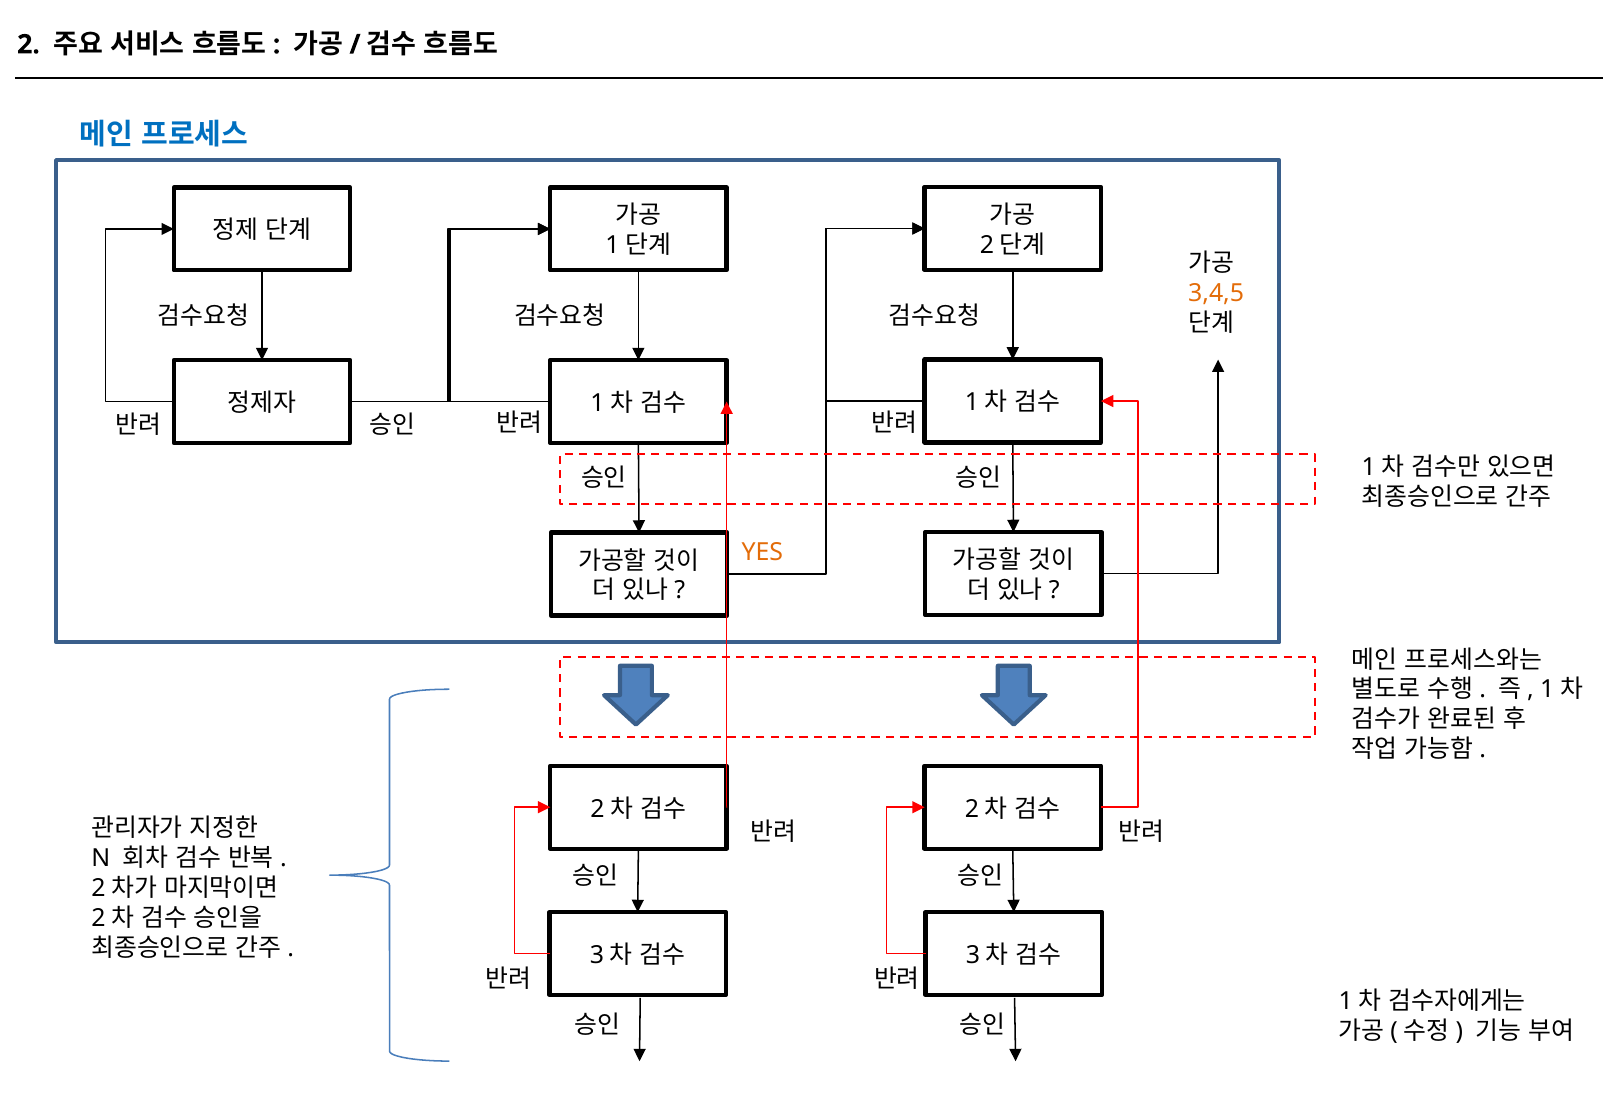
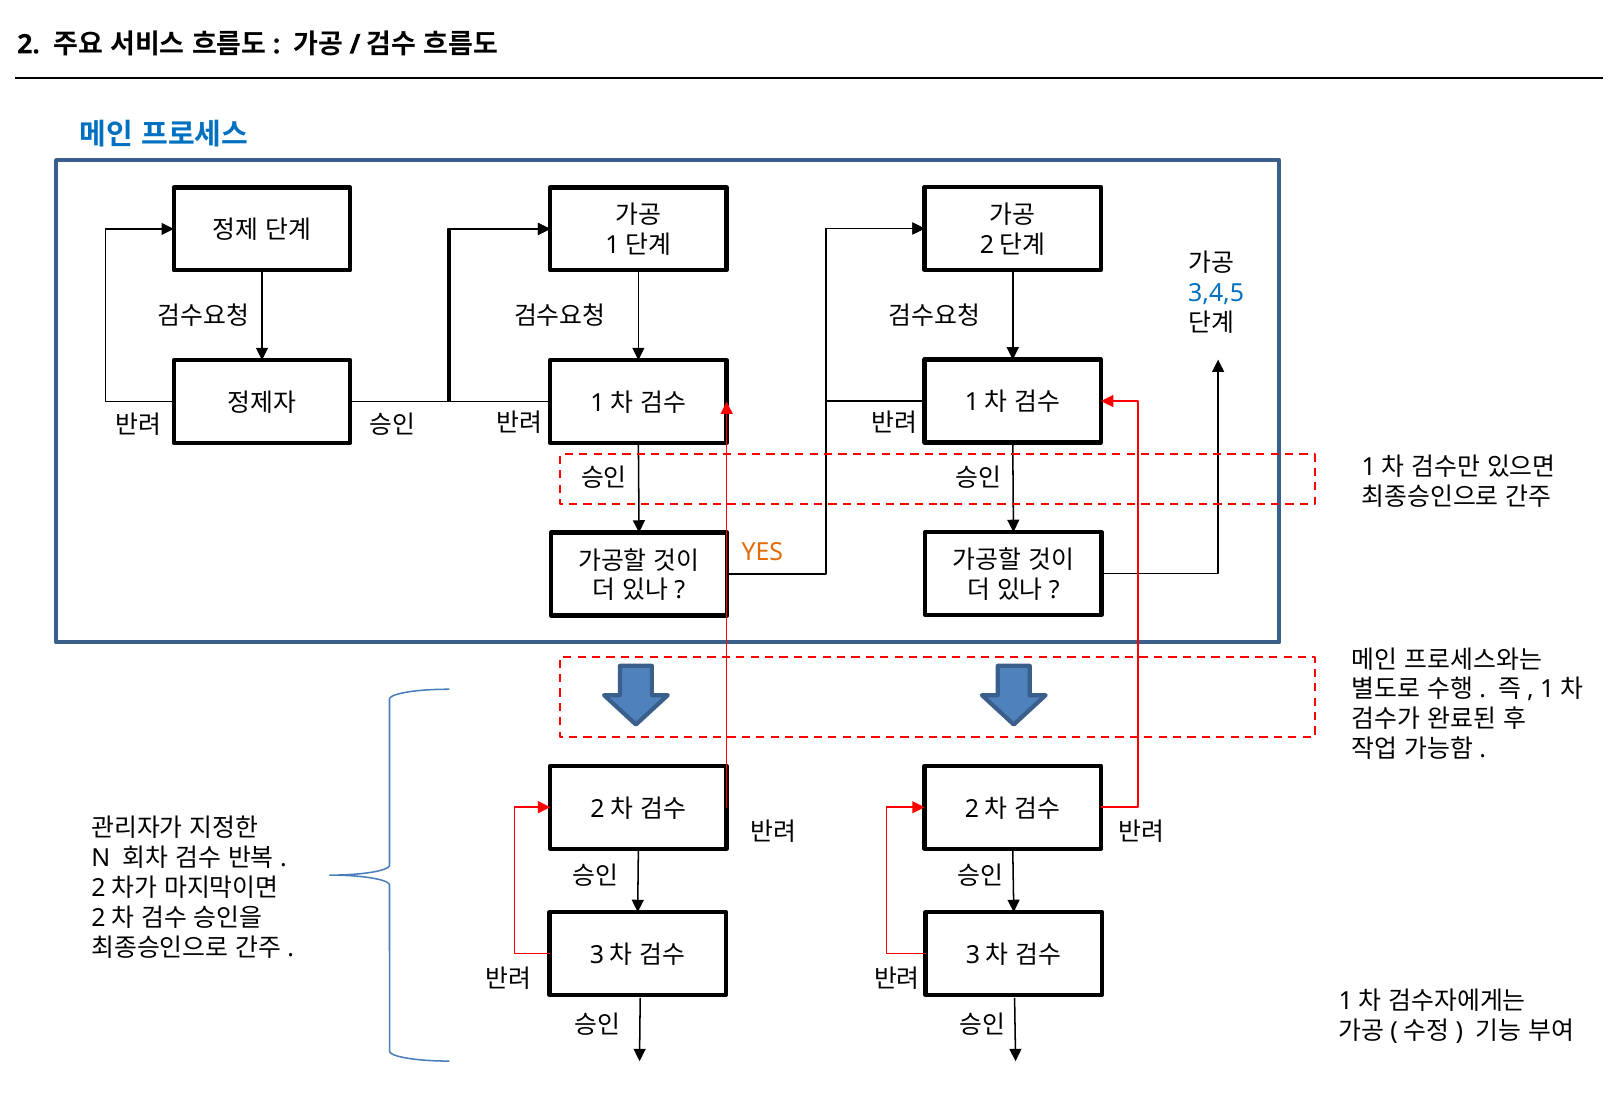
3,4,5 colour: orange -> blue (1216, 293)
